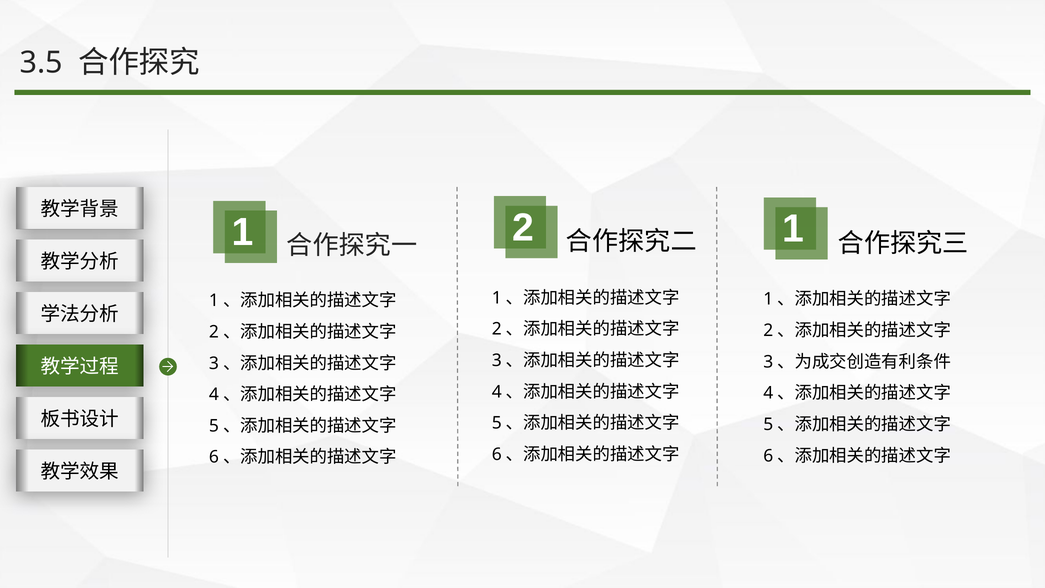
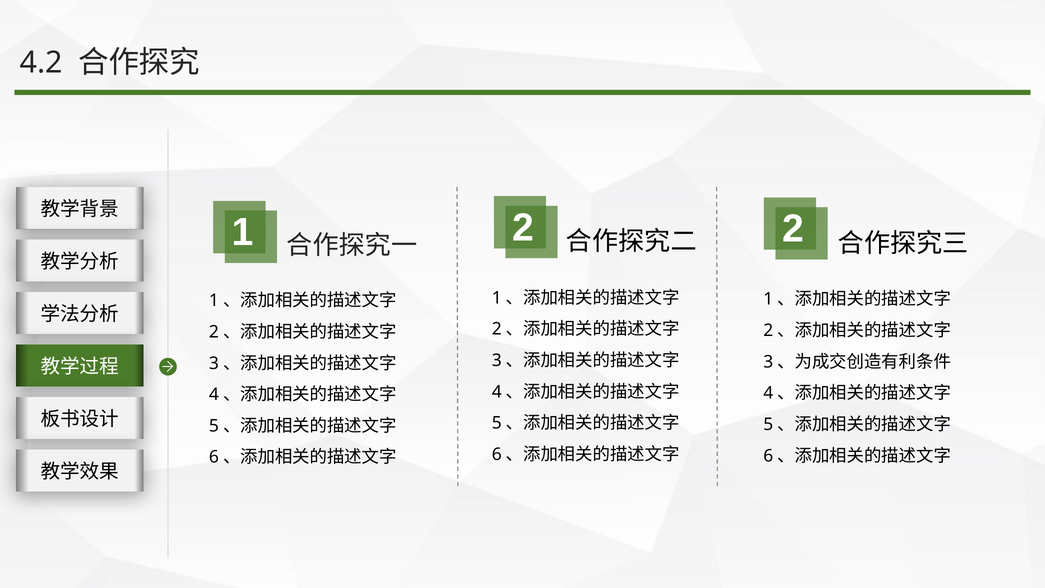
3.5: 3.5 -> 4.2 (41, 62)
2 1: 1 -> 2 (793, 229)
